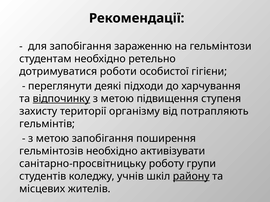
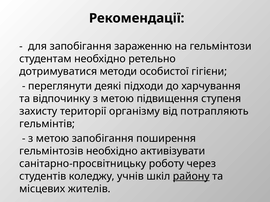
роботи: роботи -> методи (118, 72)
відпочинку underline: present -> none (62, 99)
групи: групи -> через (201, 164)
